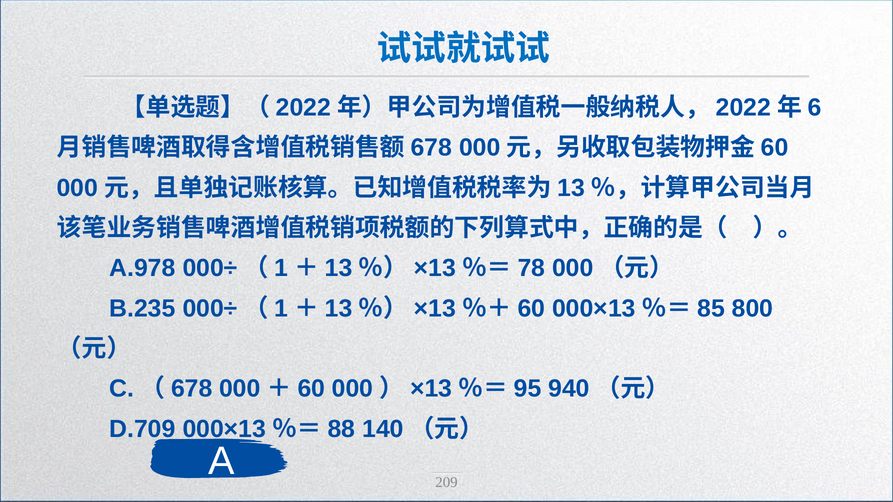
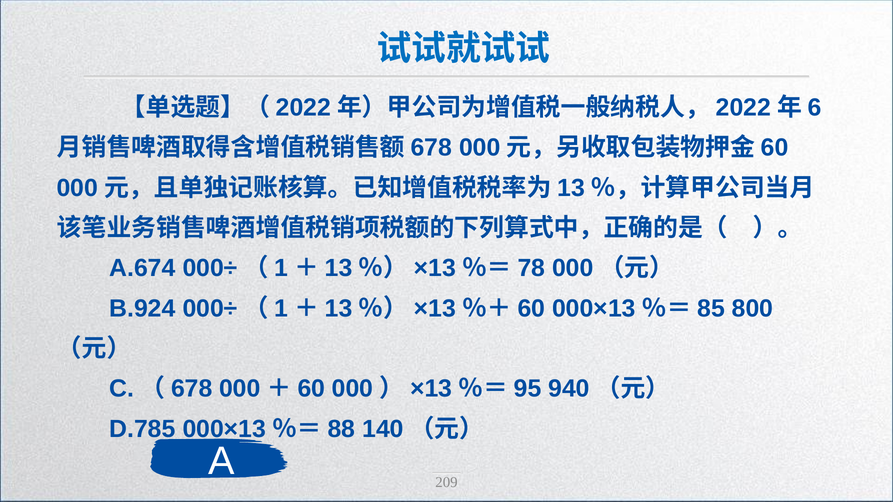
A.978: A.978 -> A.674 (142, 268)
B.235: B.235 -> B.924 (142, 309)
D.709: D.709 -> D.785 (142, 429)
